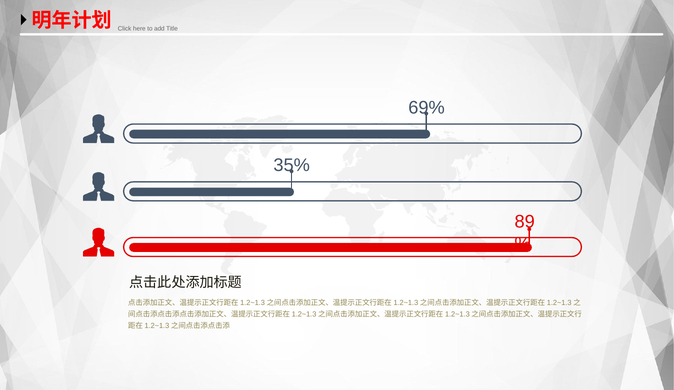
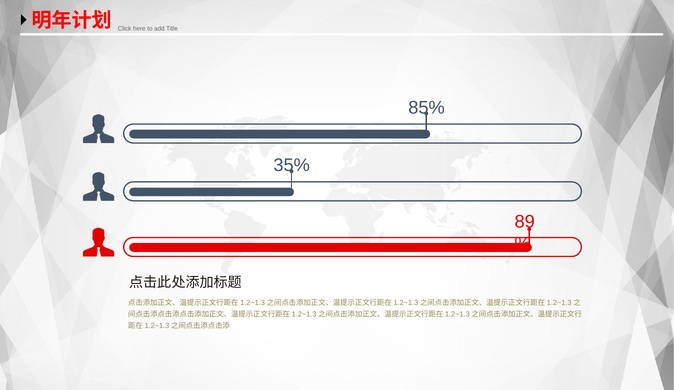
69%: 69% -> 85% (426, 108)
